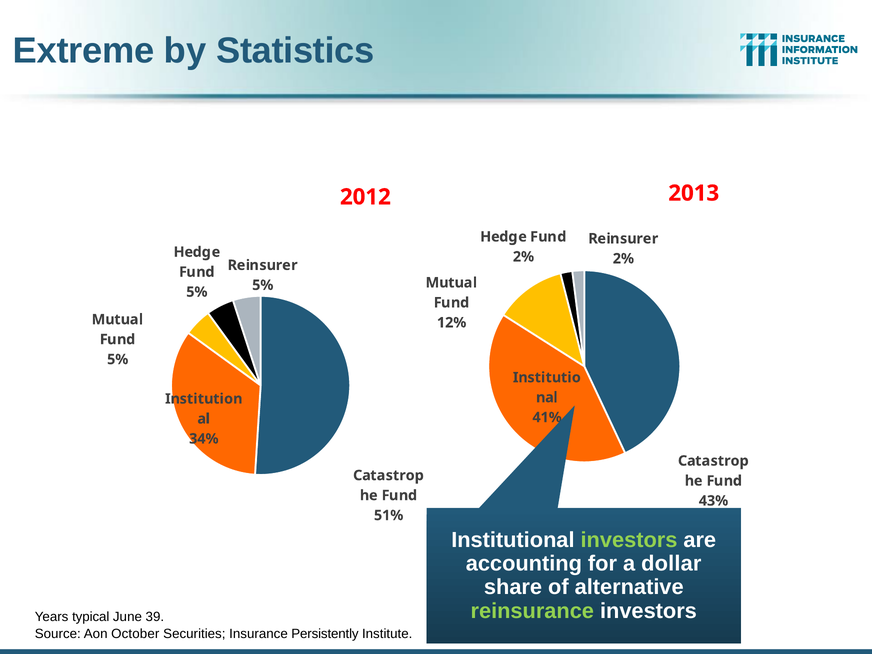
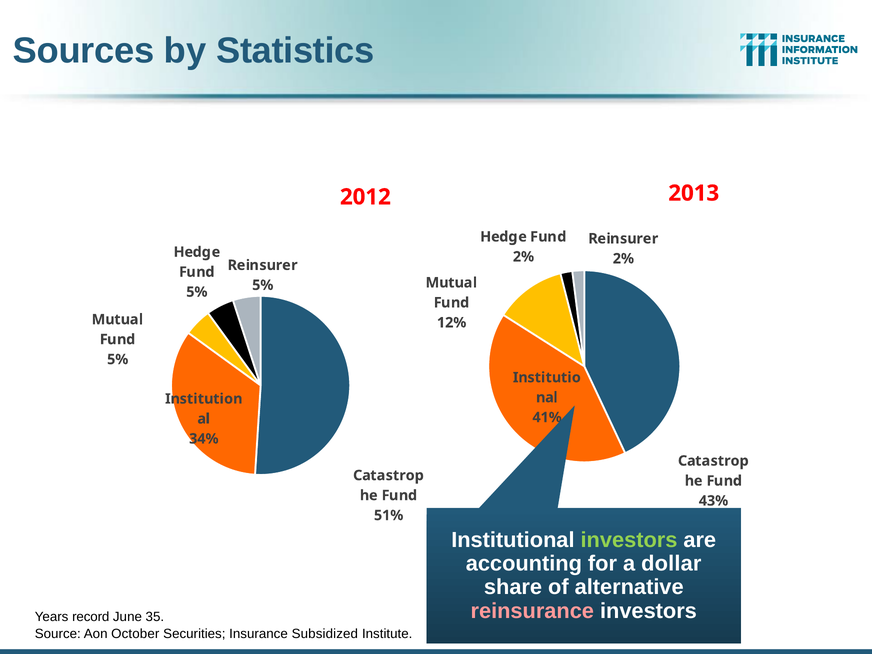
Extreme: Extreme -> Sources (84, 51)
reinsurance colour: light green -> pink (532, 611)
typical: typical -> record (91, 617)
39: 39 -> 35 (155, 617)
Persistently: Persistently -> Subsidized (325, 634)
